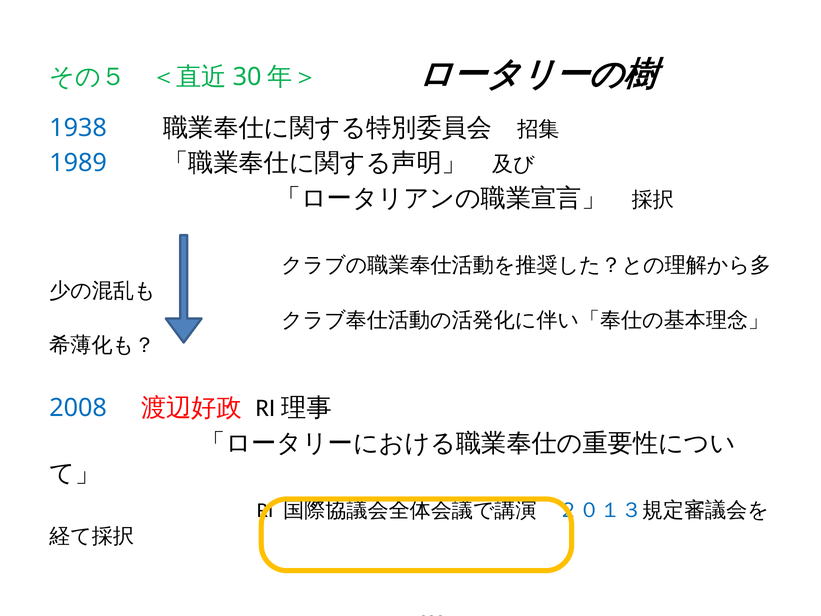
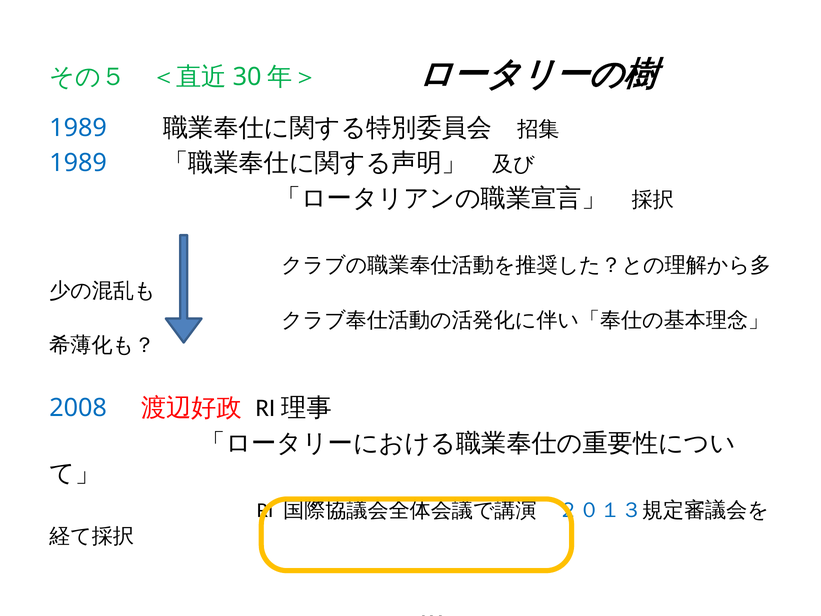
1938: 1938 -> 1989 (78, 128)
